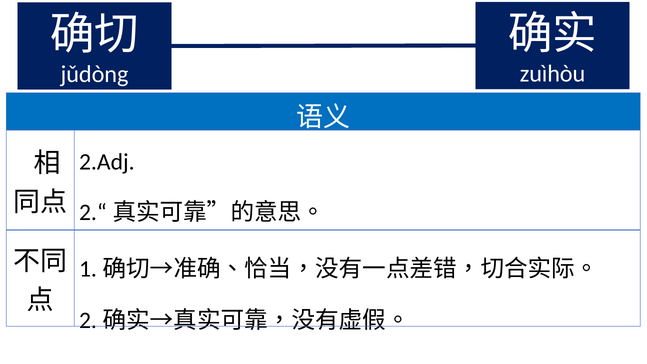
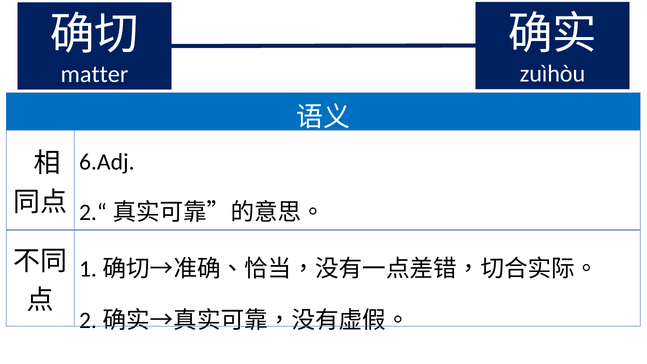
jǔdòng: jǔdòng -> matter (94, 74)
2.Adj: 2.Adj -> 6.Adj (107, 162)
